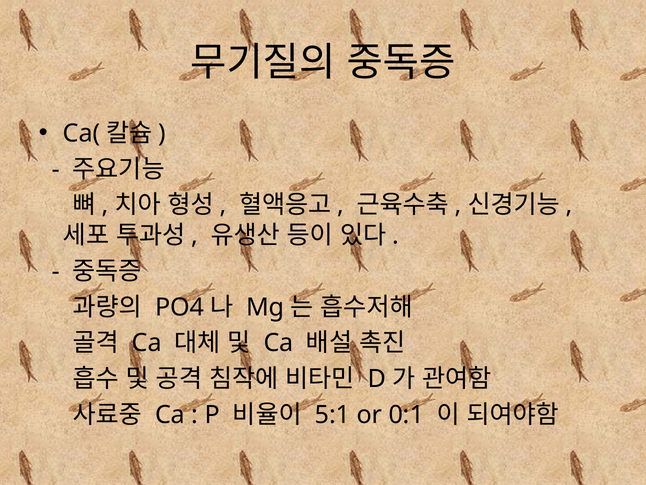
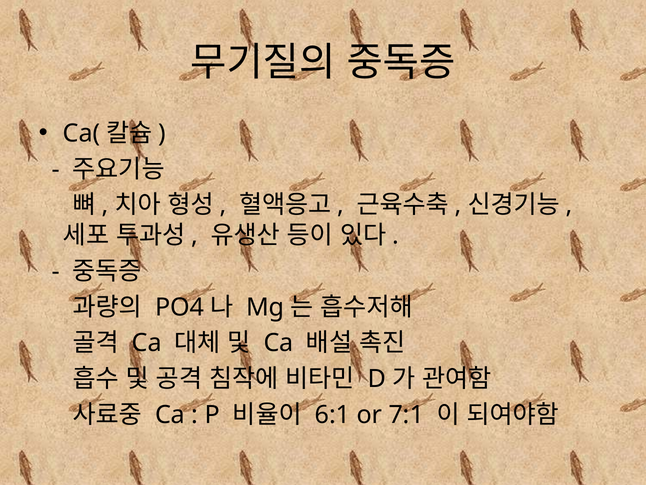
5:1: 5:1 -> 6:1 (332, 415)
0:1: 0:1 -> 7:1 (406, 415)
